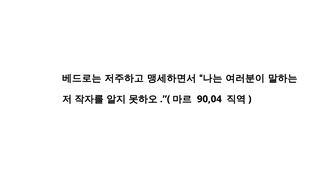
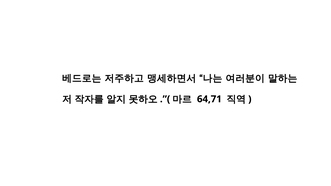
90,04: 90,04 -> 64,71 (209, 99)
